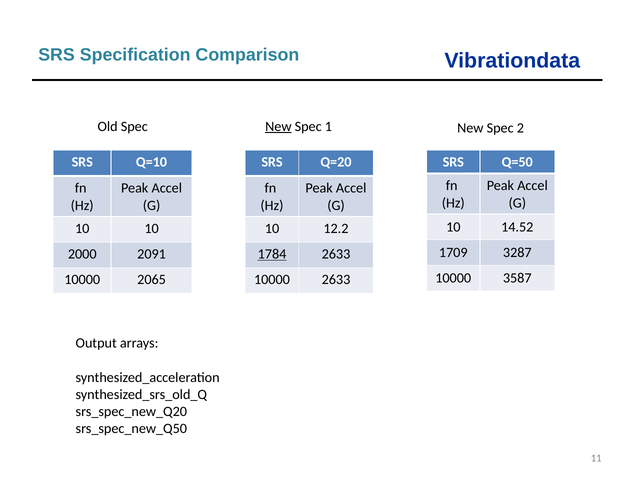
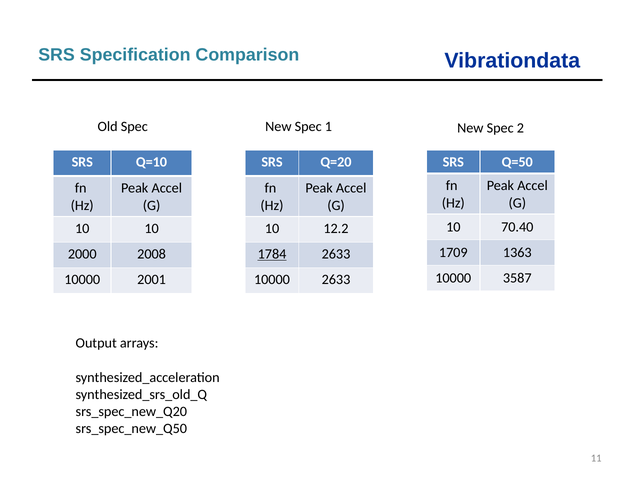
New underline: present -> none (278, 127)
14.52: 14.52 -> 70.40 (517, 227)
3287: 3287 -> 1363 (517, 253)
2091: 2091 -> 2008 (152, 254)
2065: 2065 -> 2001 (152, 280)
